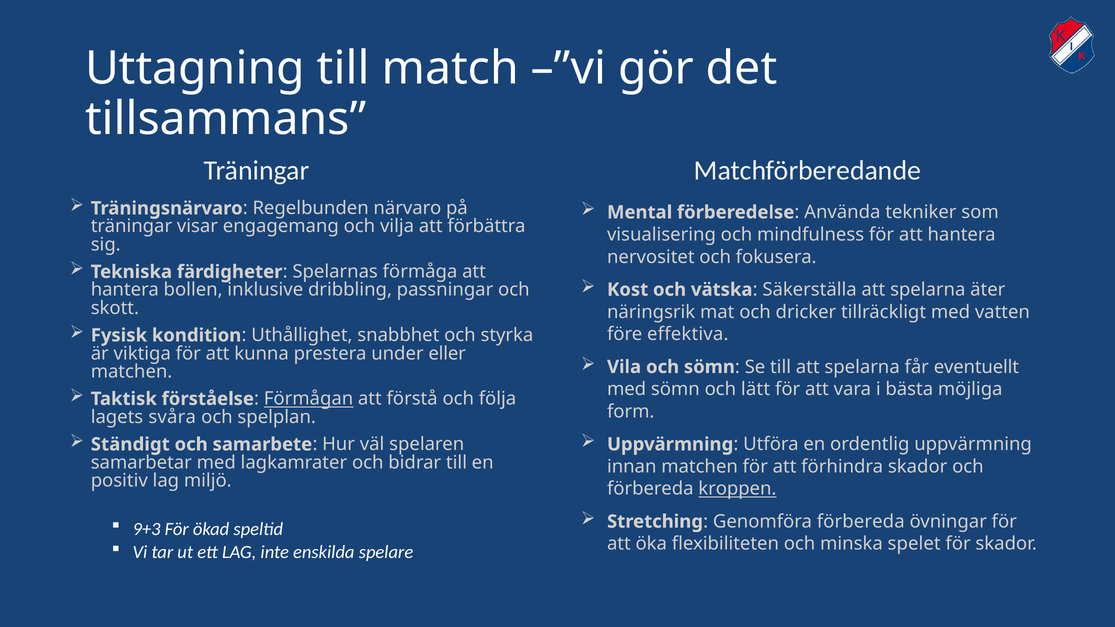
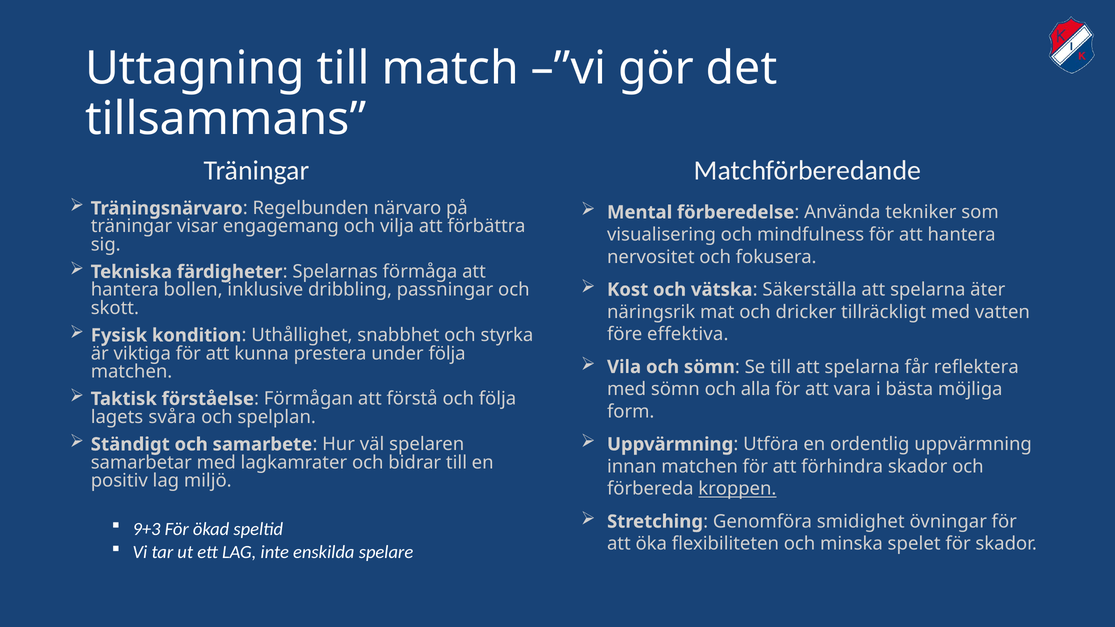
under eller: eller -> följa (447, 353)
eventuellt: eventuellt -> reflektera (976, 367)
lätt: lätt -> alla (756, 389)
Förmågan underline: present -> none (309, 399)
Genomföra förbereda: förbereda -> smidighet (861, 522)
